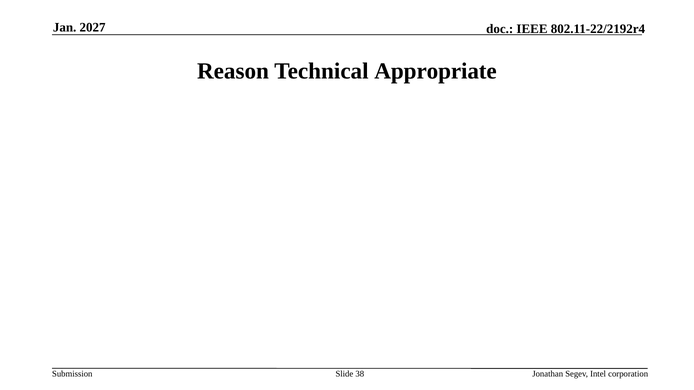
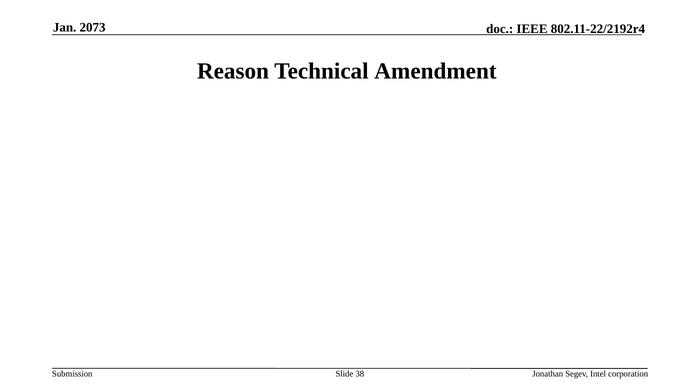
2027: 2027 -> 2073 (93, 28)
Appropriate: Appropriate -> Amendment (435, 71)
